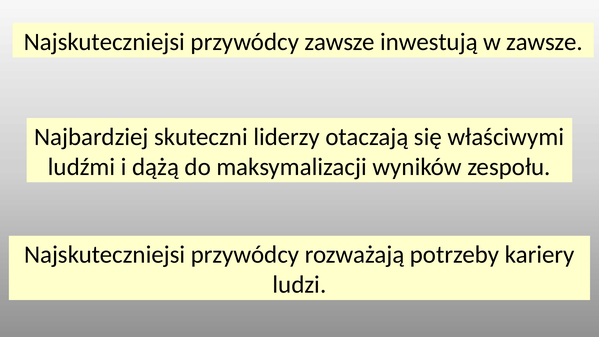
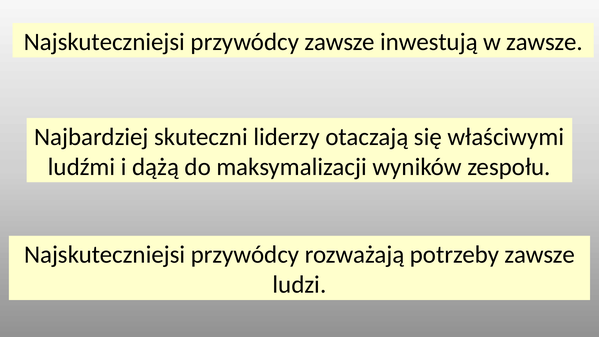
potrzeby kariery: kariery -> zawsze (540, 255)
